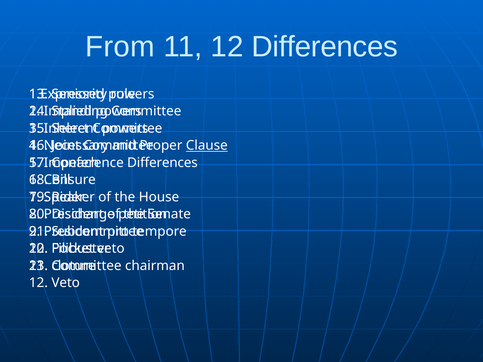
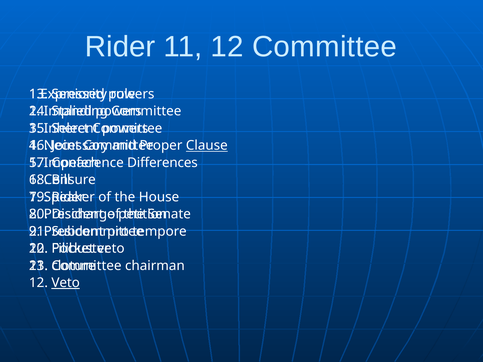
From: From -> Rider (120, 47)
12 Differences: Differences -> Committee (325, 47)
Veto underline: none -> present (66, 283)
